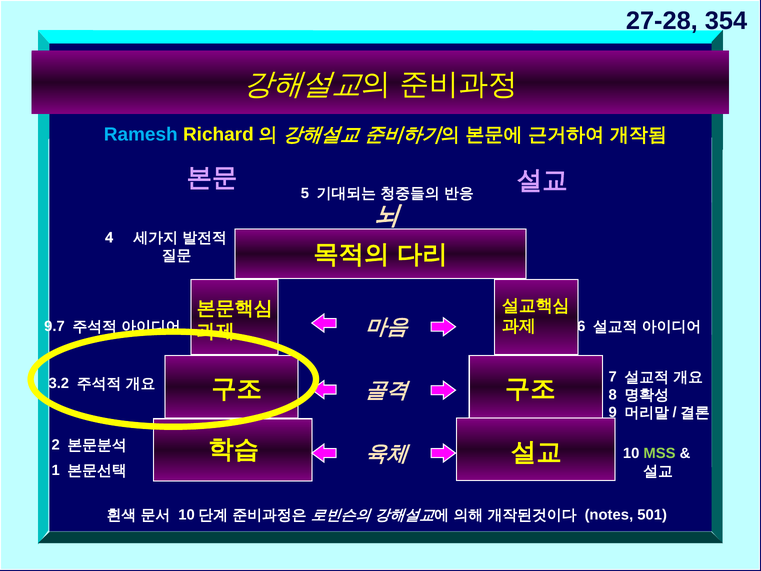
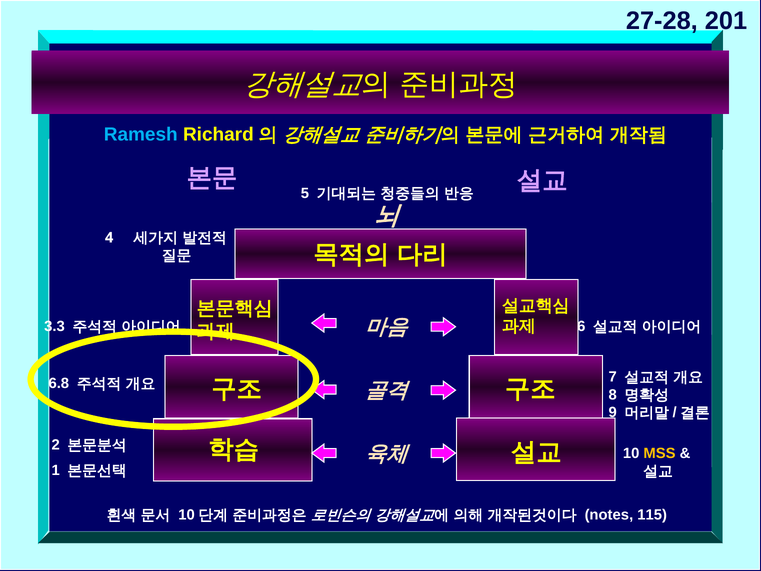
354: 354 -> 201 (726, 21)
9.7: 9.7 -> 3.3 (54, 326)
3.2: 3.2 -> 6.8 (59, 383)
MSS colour: light green -> yellow (660, 453)
501: 501 -> 115 (652, 515)
